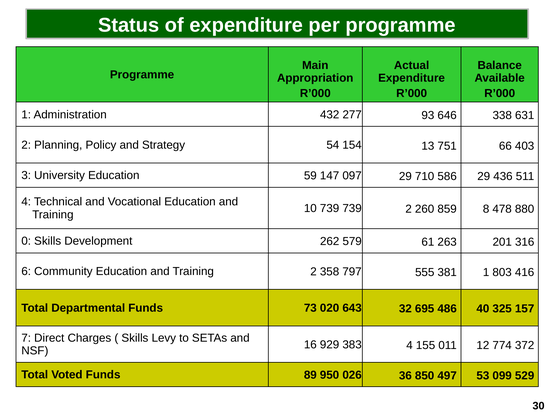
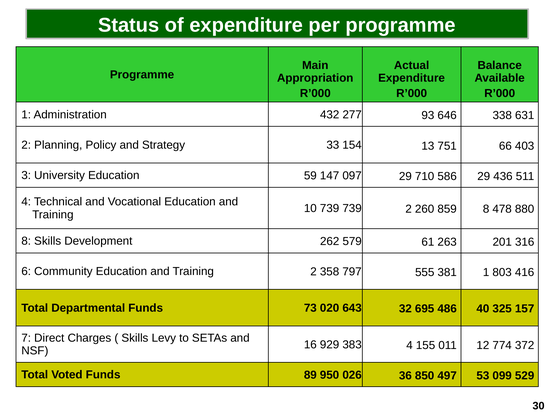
54: 54 -> 33 (333, 145)
0: 0 -> 8 (26, 241)
